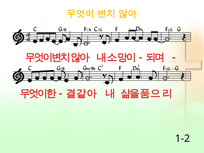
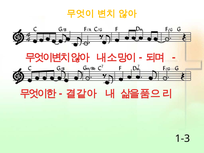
1-2: 1-2 -> 1-3 (182, 139)
